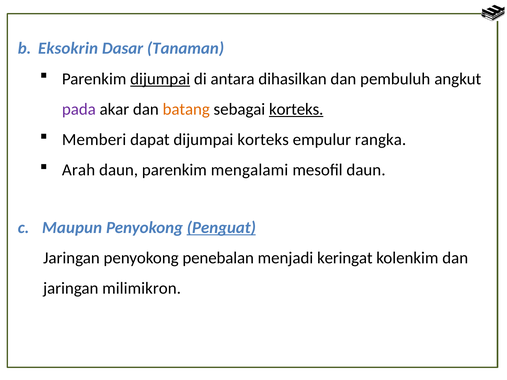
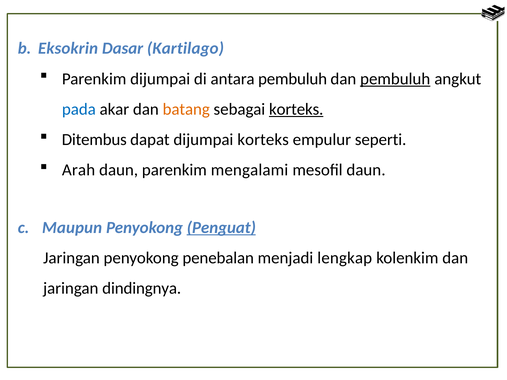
Tanaman: Tanaman -> Kartilago (185, 48)
dijumpai underline: present -> none (160, 79)
antara dihasilkan: dihasilkan -> pembuluh (293, 79)
pembuluh underline: none -> present (395, 79)
pada colour: purple -> blue (79, 109)
Memberi: Memberi -> Ditembus (94, 140)
rangka: rangka -> seperti (381, 140)
keringat: keringat -> lengkap (345, 258)
milimikron: milimikron -> dindingnya (142, 289)
